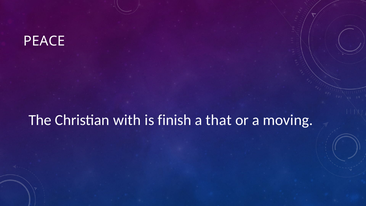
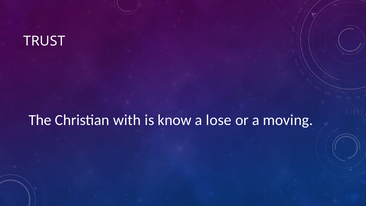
PEACE: PEACE -> TRUST (44, 41)
finish: finish -> know (175, 120)
that: that -> lose (219, 120)
